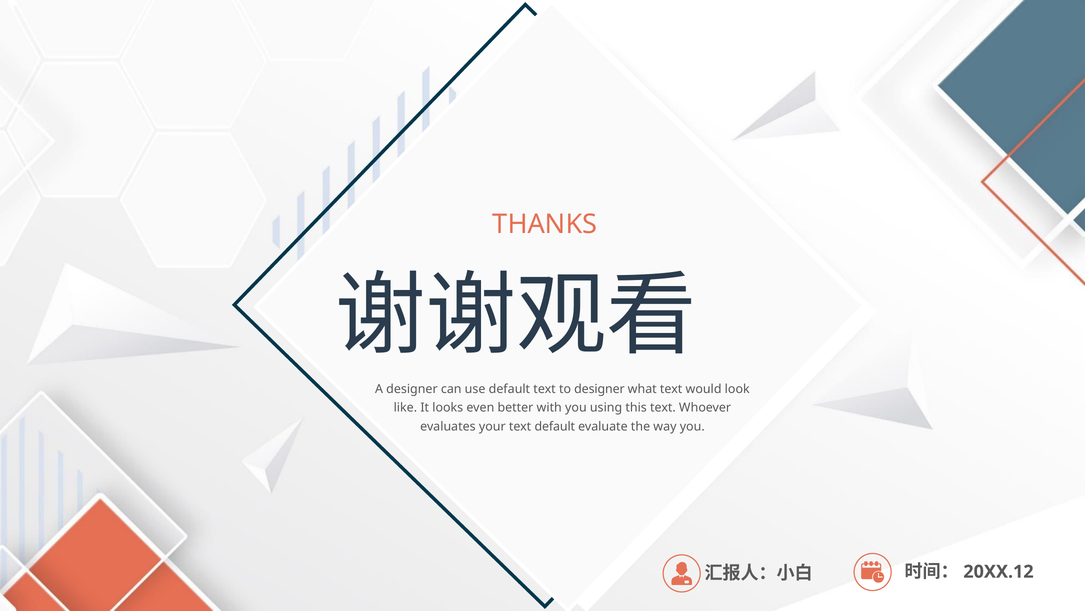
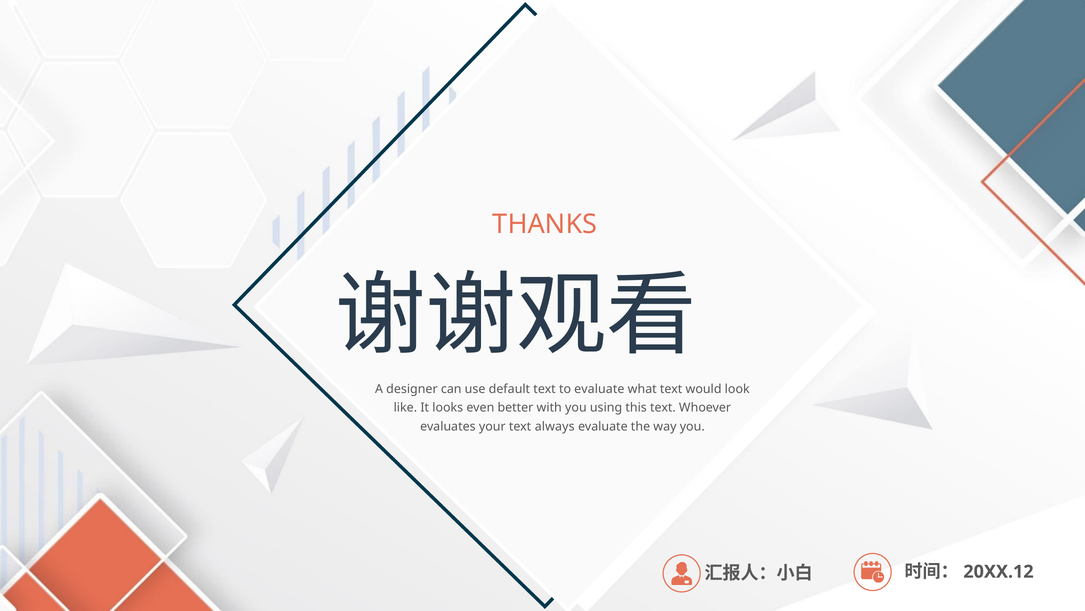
to designer: designer -> evaluate (599, 389)
text default: default -> always (555, 426)
